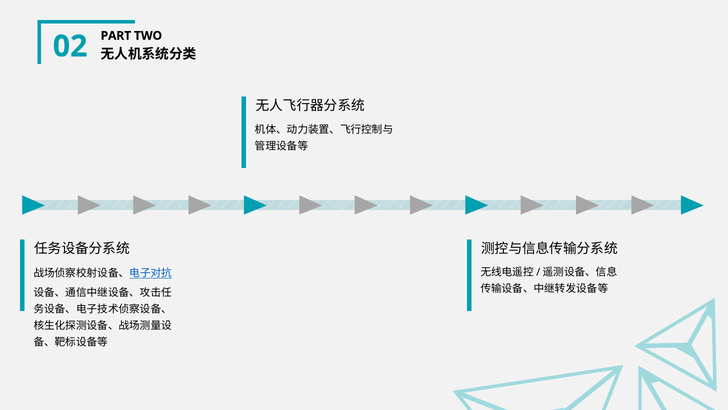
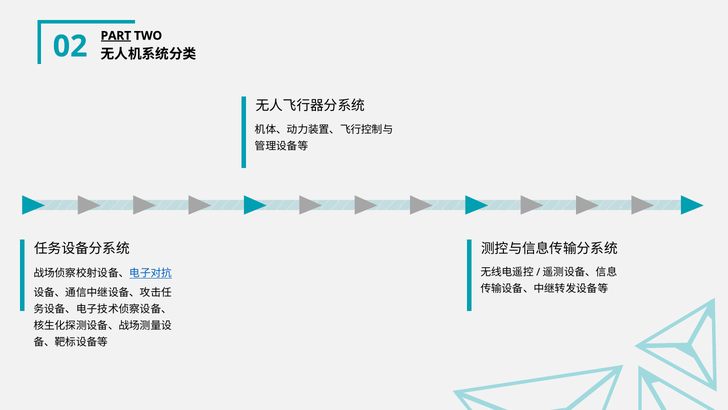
PART underline: none -> present (116, 36)
